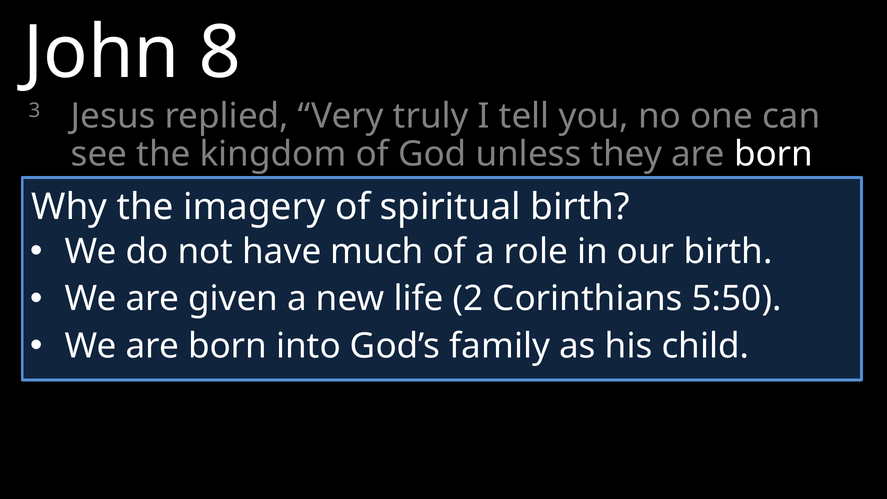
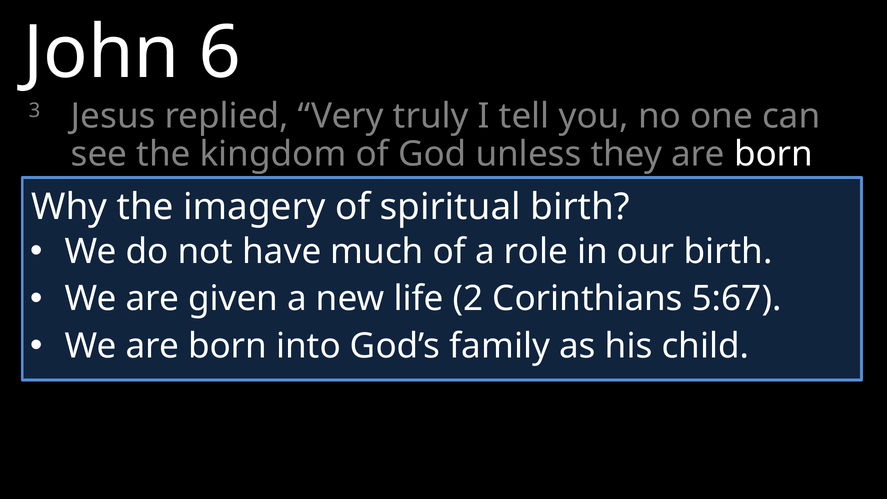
8: 8 -> 6 (220, 53)
5:50: 5:50 -> 5:67 (737, 299)
